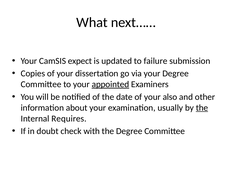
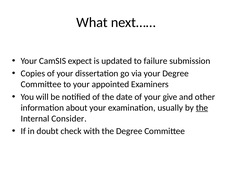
appointed underline: present -> none (110, 84)
also: also -> give (170, 97)
Requires: Requires -> Consider (69, 119)
